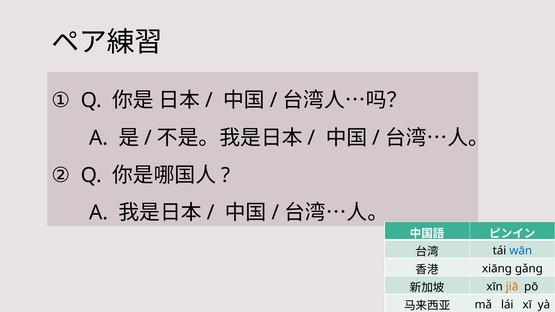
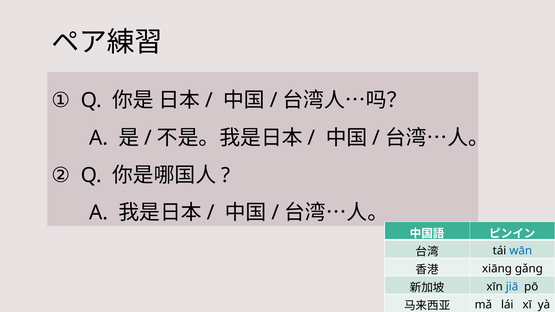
jiā colour: orange -> blue (512, 287)
